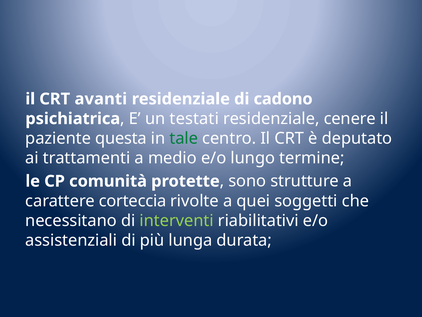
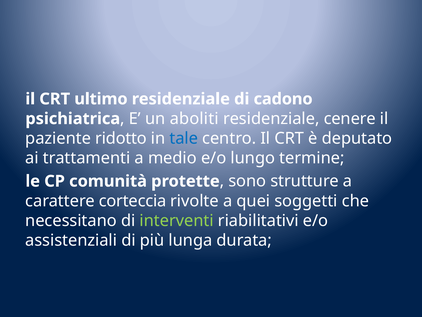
avanti: avanti -> ultimo (101, 99)
testati: testati -> aboliti (194, 119)
questa: questa -> ridotto (121, 138)
tale colour: green -> blue (184, 138)
